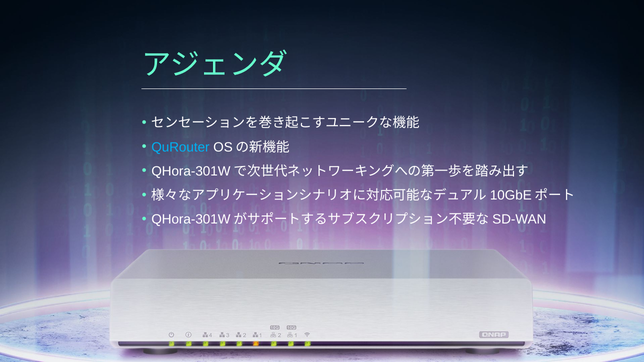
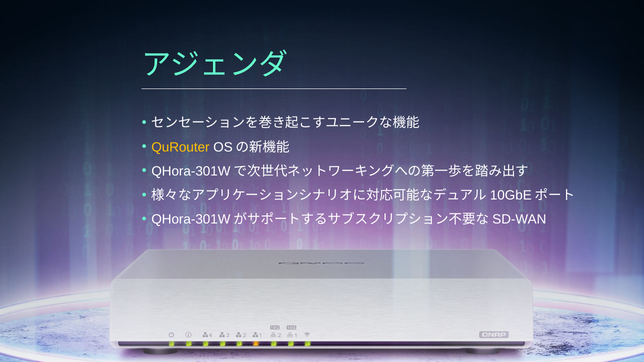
QuRouter colour: light blue -> yellow (180, 147)
